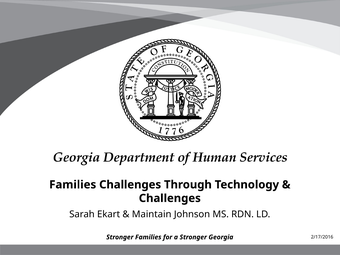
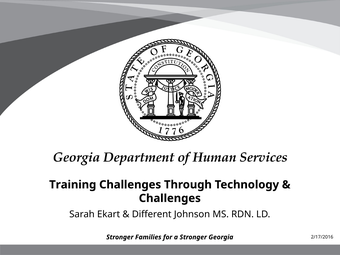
Families: Families -> Training (73, 185)
Maintain: Maintain -> Different (152, 214)
